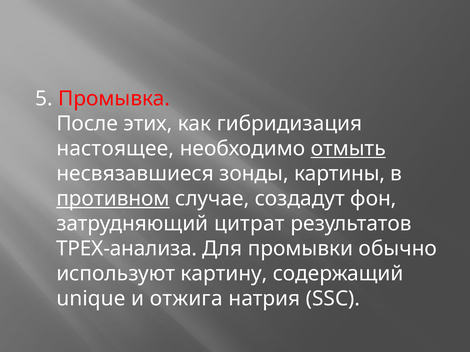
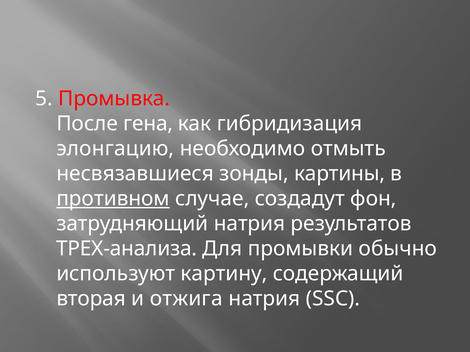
этих: этих -> гена (148, 124)
настоящее: настоящее -> элонгацию (115, 149)
отмыть underline: present -> none (348, 149)
затрудняющий цитрат: цитрат -> натрия (249, 224)
unique: unique -> вторая (91, 299)
